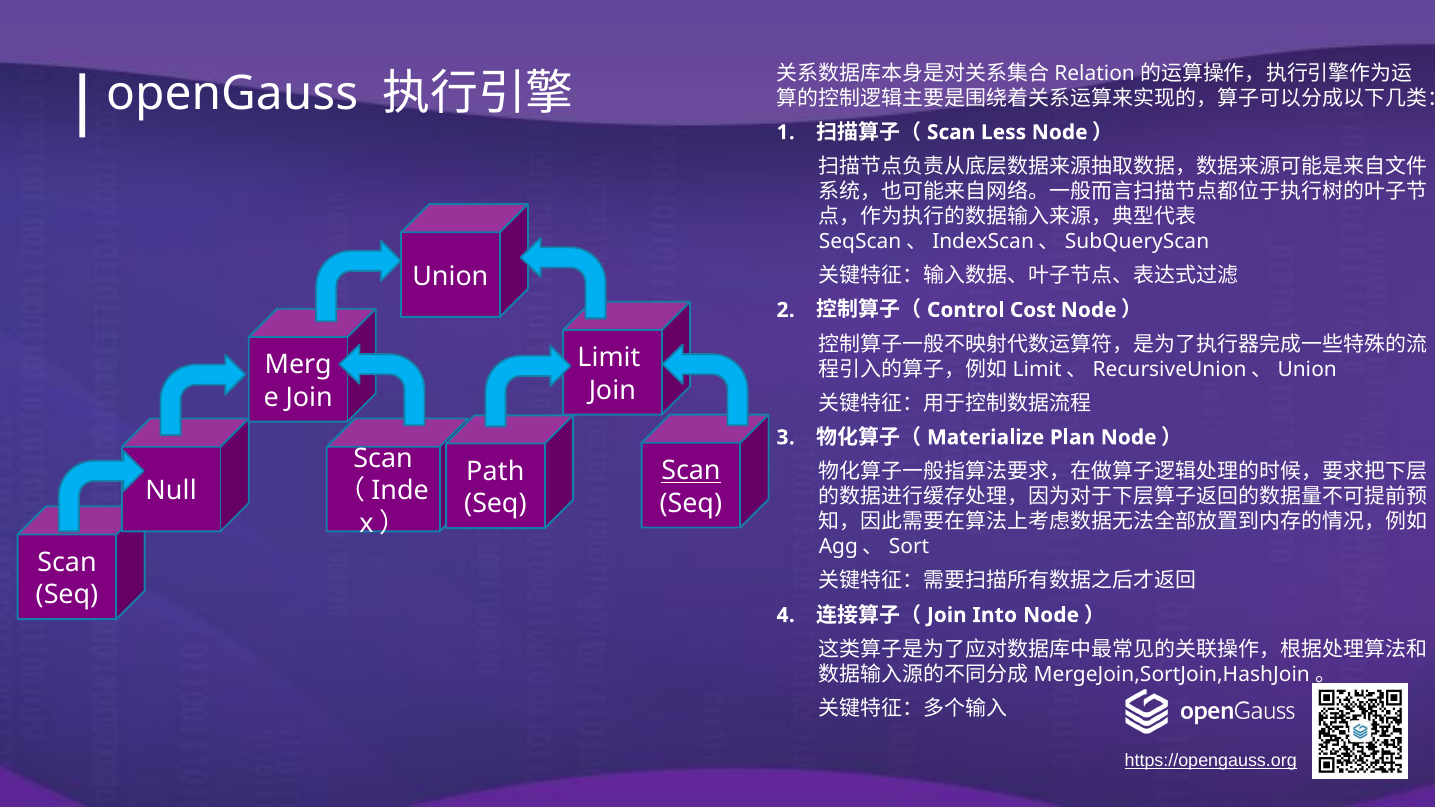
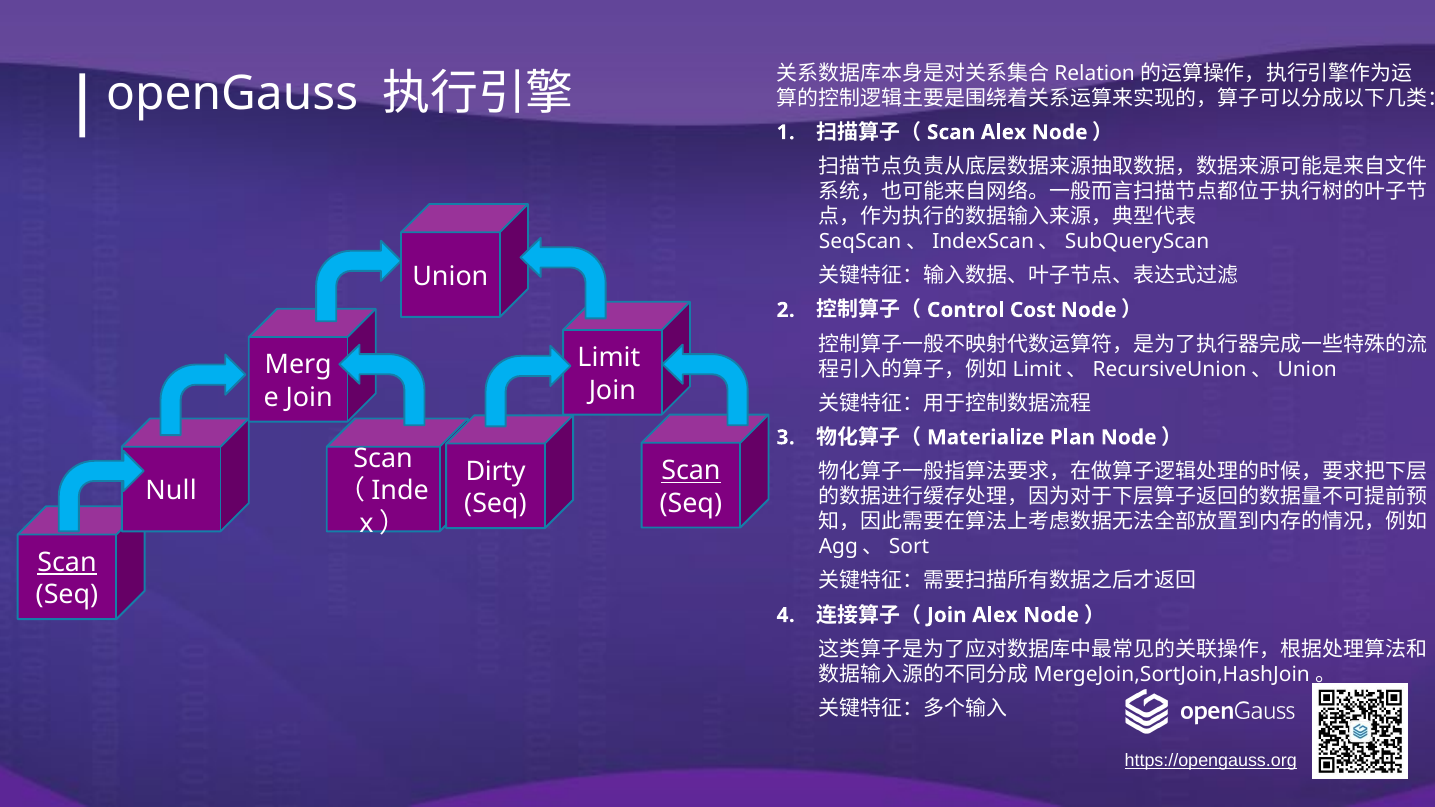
Scan Less: Less -> Alex (1004, 132)
Path: Path -> Dirty (496, 472)
Scan underline: none -> present (67, 563)
Join Into: Into -> Alex (995, 615)
